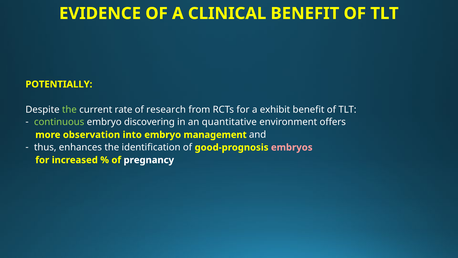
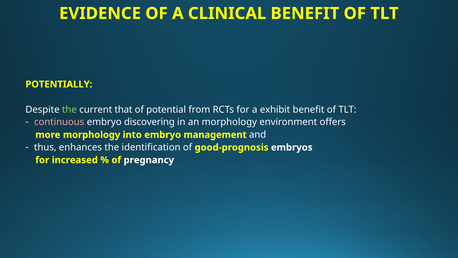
rate: rate -> that (124, 109)
research: research -> potential (166, 109)
continuous colour: light green -> pink (59, 122)
an quantitative: quantitative -> morphology (229, 122)
more observation: observation -> morphology (92, 135)
embryos colour: pink -> white (292, 147)
